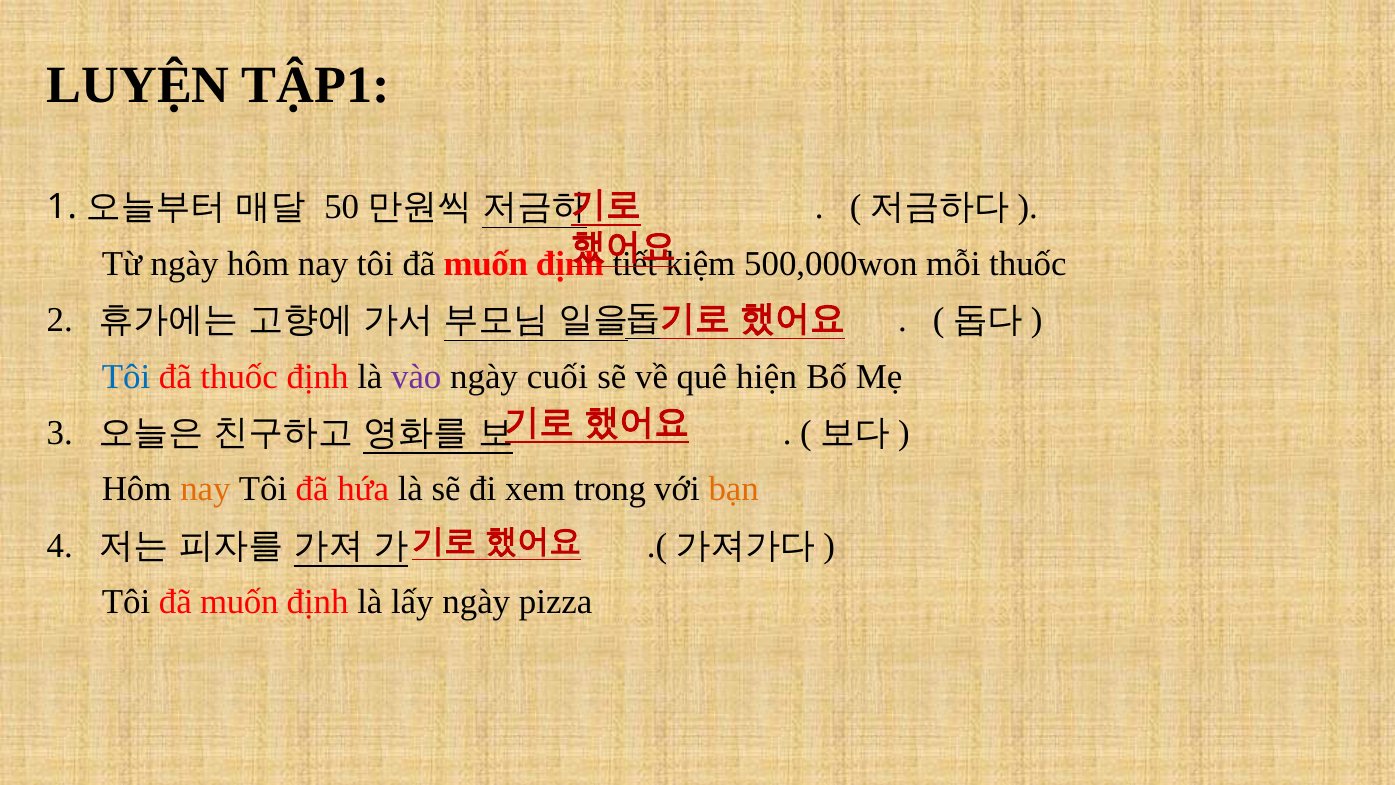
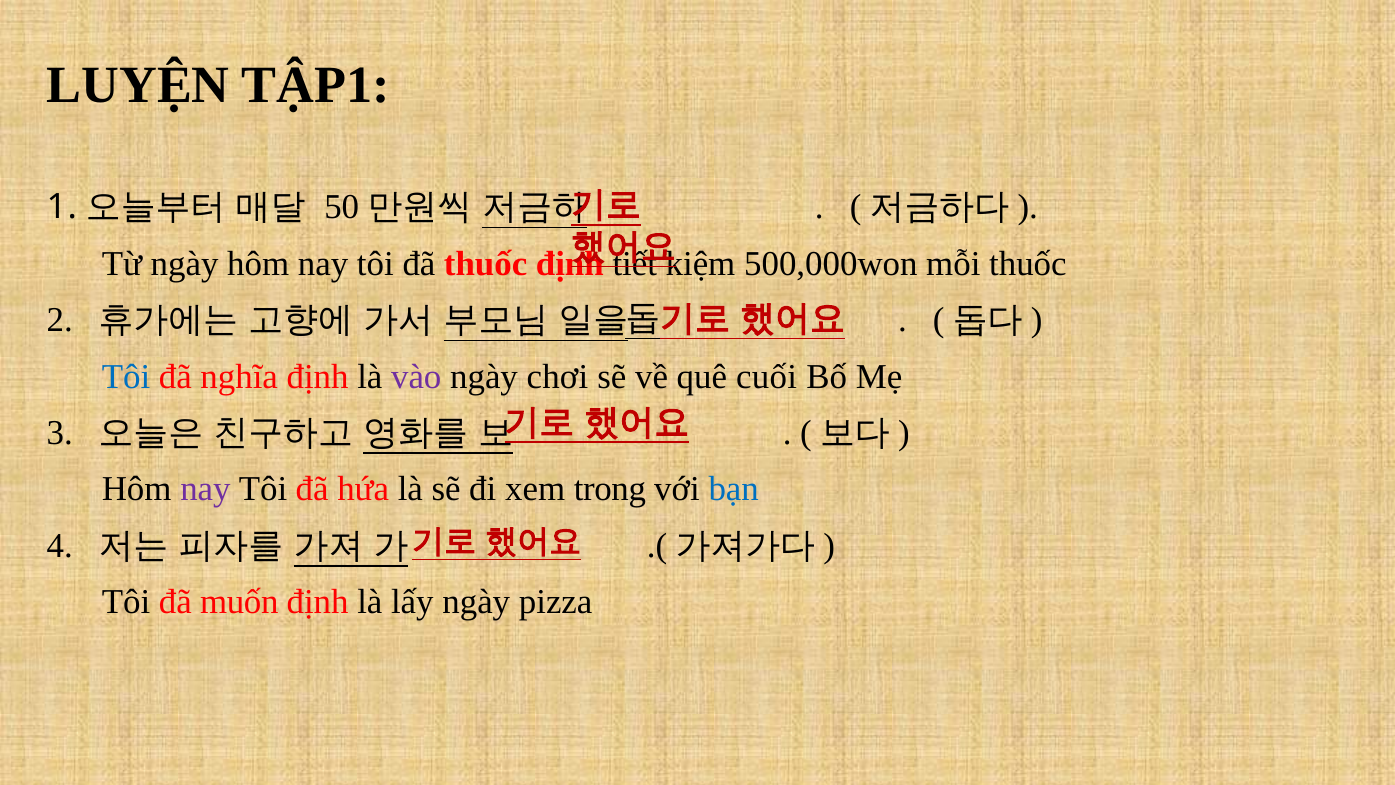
nay tôi đã muốn: muốn -> thuốc (486, 264)
đã thuốc: thuốc -> nghĩa (239, 376)
cuối: cuối -> chơi (557, 376)
hiện: hiện -> cuối (767, 376)
nay colour: orange -> purple (205, 489)
bạn colour: orange -> blue (734, 489)
